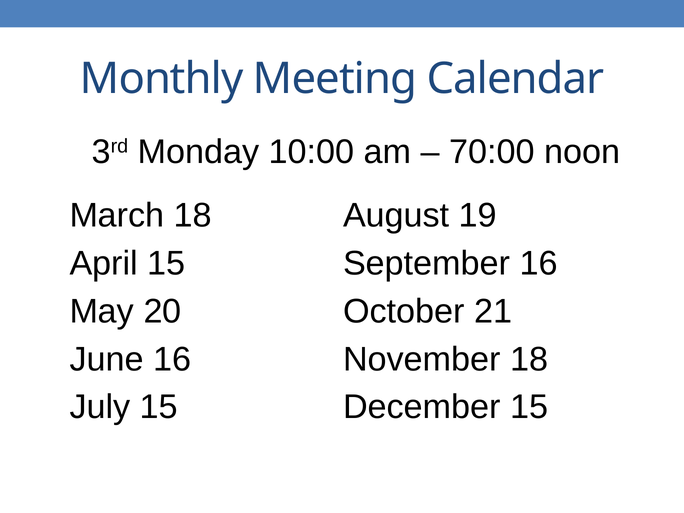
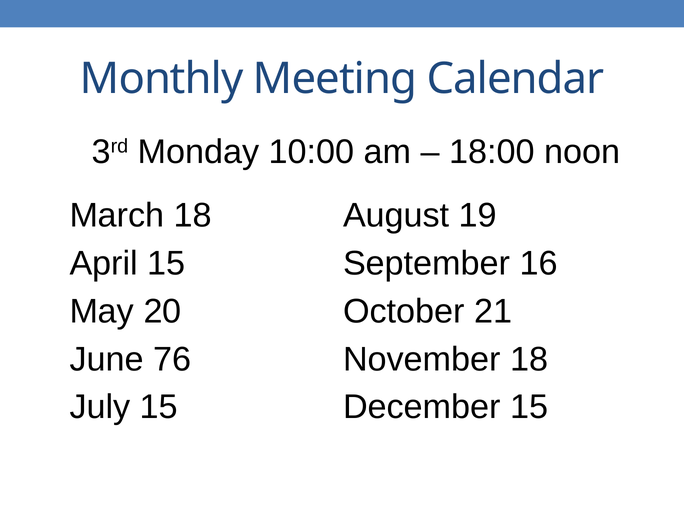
70:00: 70:00 -> 18:00 (492, 152)
June 16: 16 -> 76 (172, 359)
